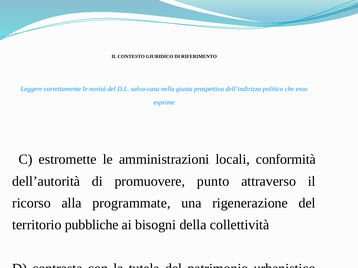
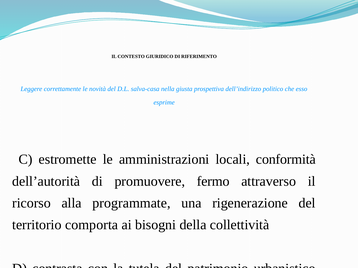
punto: punto -> fermo (213, 182)
pubbliche: pubbliche -> comporta (92, 225)
